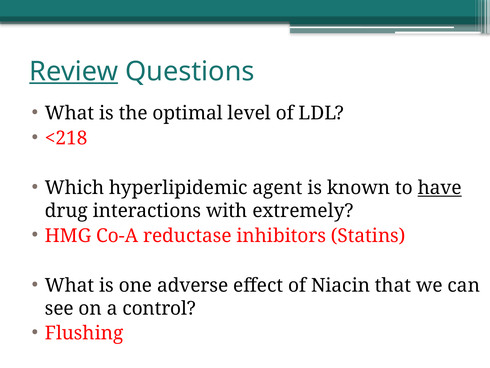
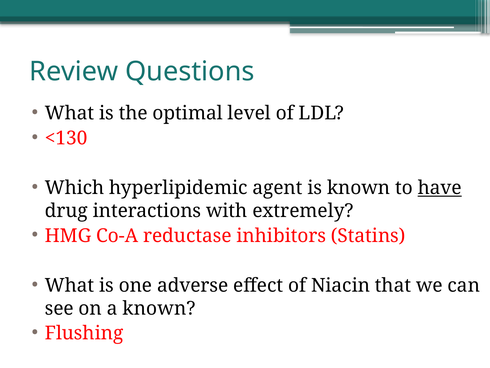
Review underline: present -> none (74, 71)
<218: <218 -> <130 (66, 138)
a control: control -> known (159, 308)
